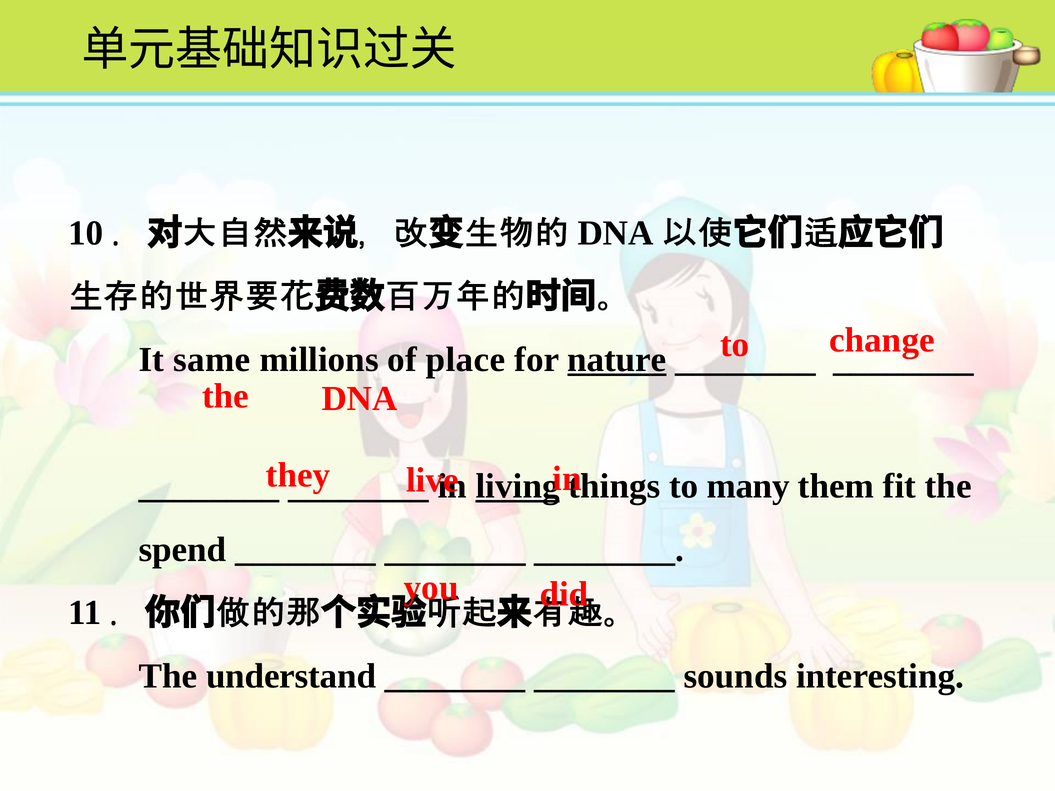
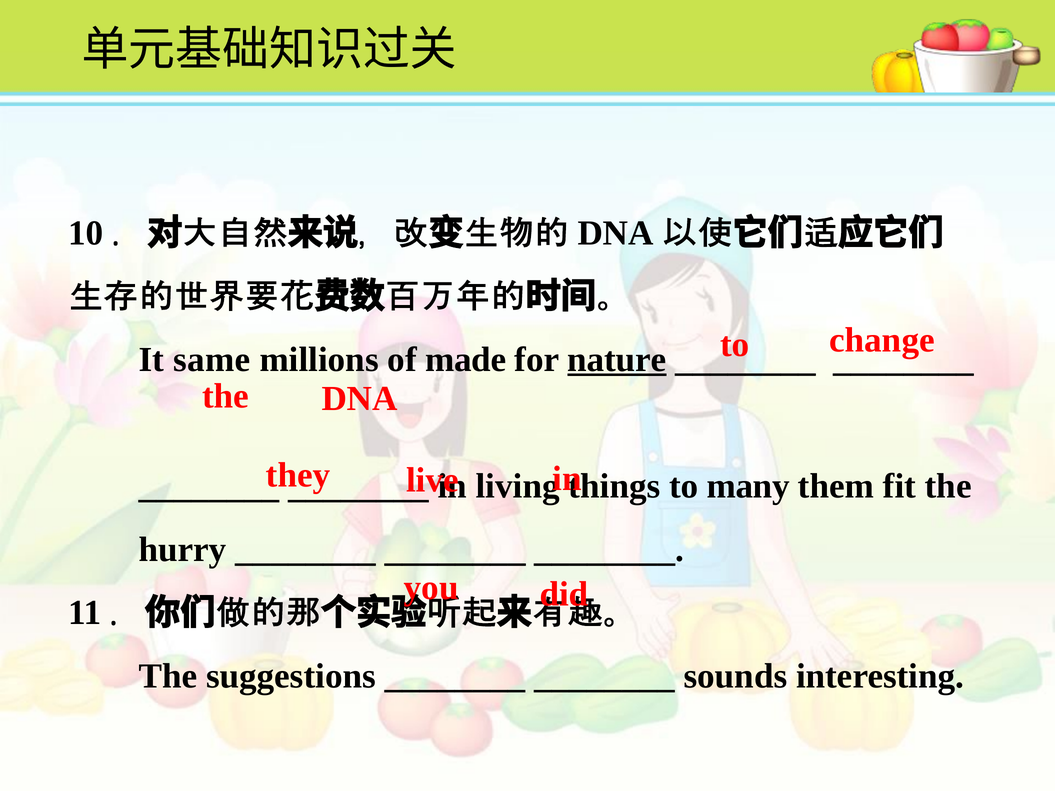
place: place -> made (466, 360)
living underline: present -> none (518, 486)
spend: spend -> hurry (183, 550)
understand: understand -> suggestions (291, 676)
